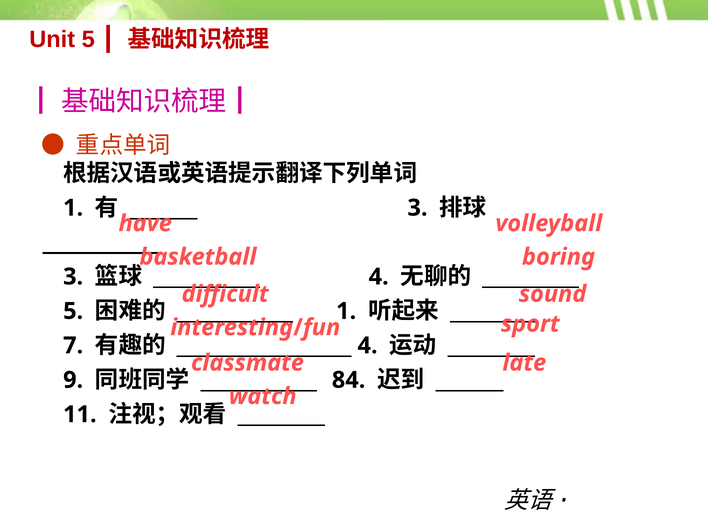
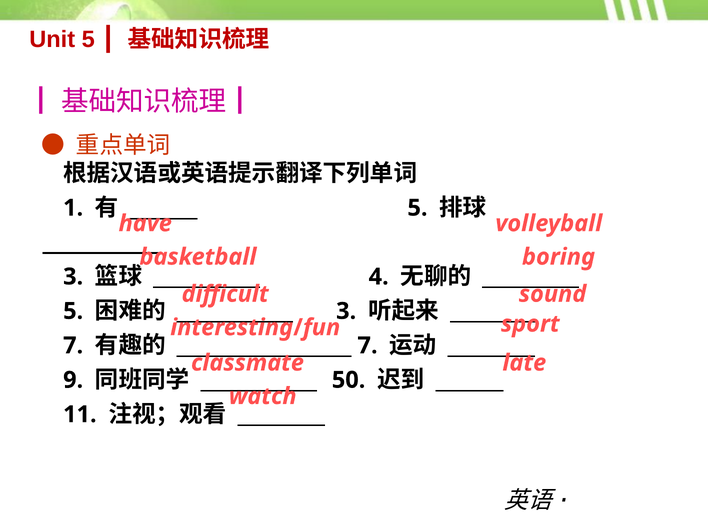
3: 3 -> 5 (417, 208)
1: 1 -> 3 (346, 311)
4: 4 -> 7 (368, 346)
84: 84 -> 50 (349, 380)
